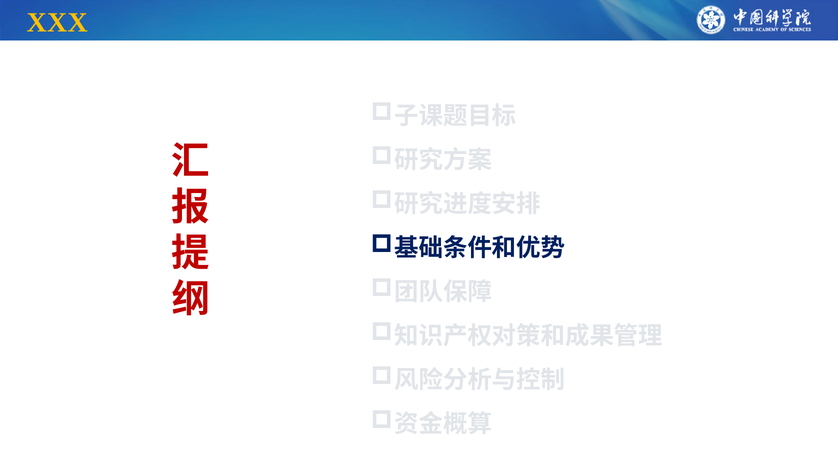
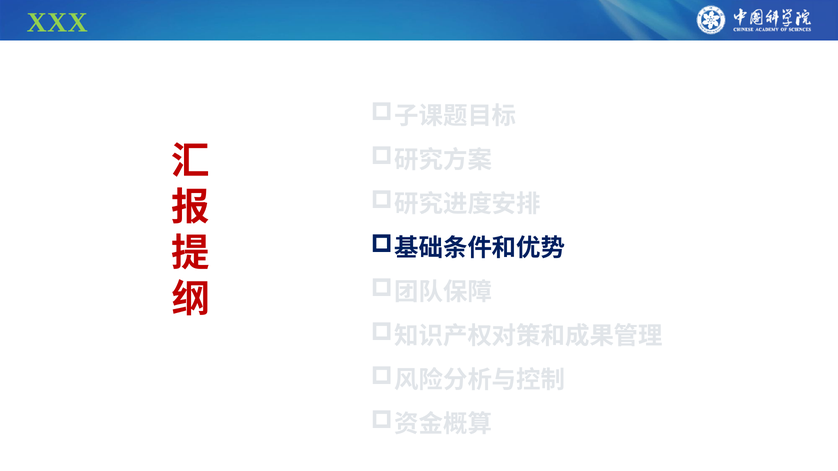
XXX colour: yellow -> light green (57, 23)
